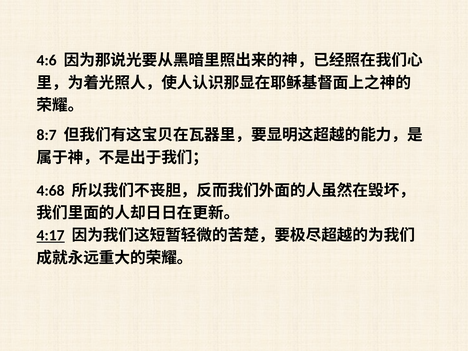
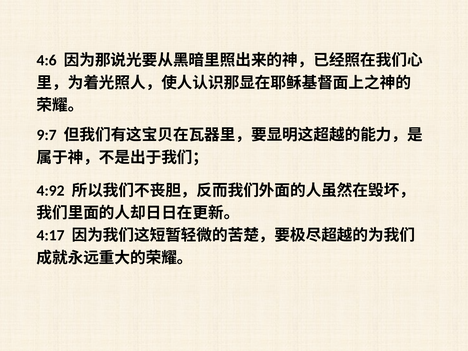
8:7: 8:7 -> 9:7 (47, 135)
4:68: 4:68 -> 4:92 (51, 191)
4:17 underline: present -> none (51, 235)
